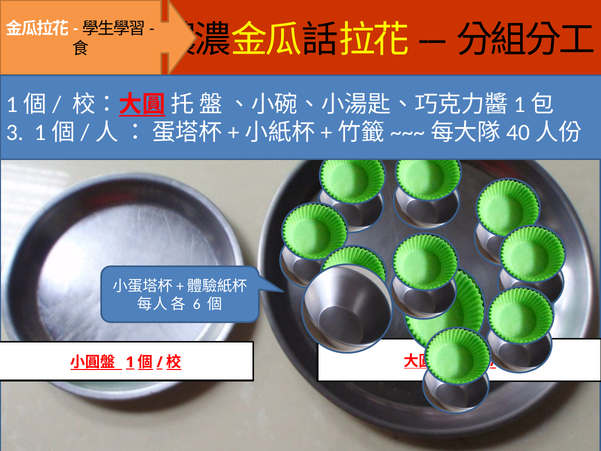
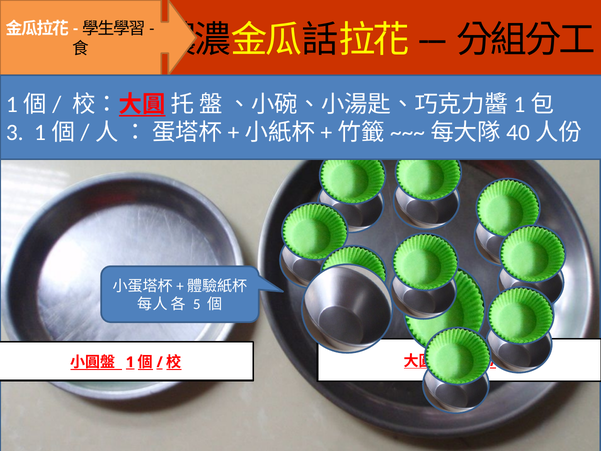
6: 6 -> 5 (197, 304)
